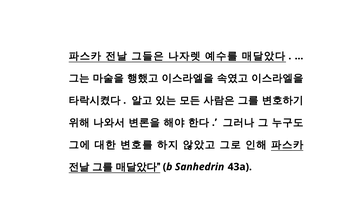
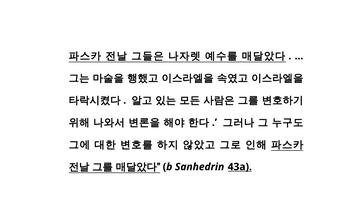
43a underline: none -> present (240, 167)
